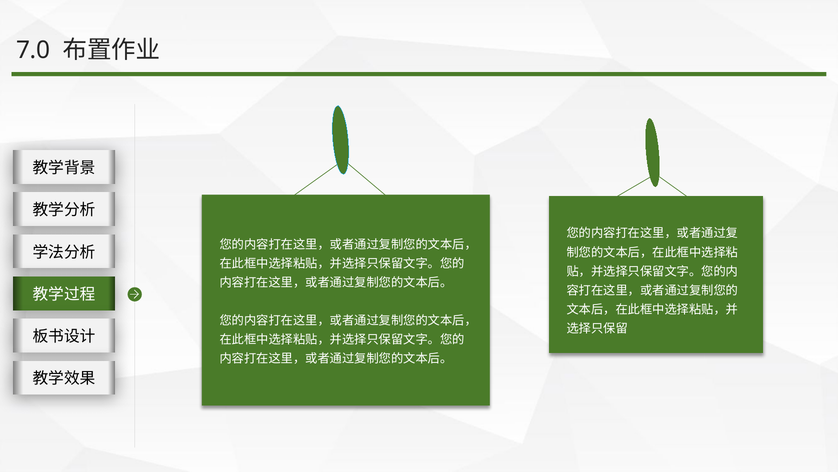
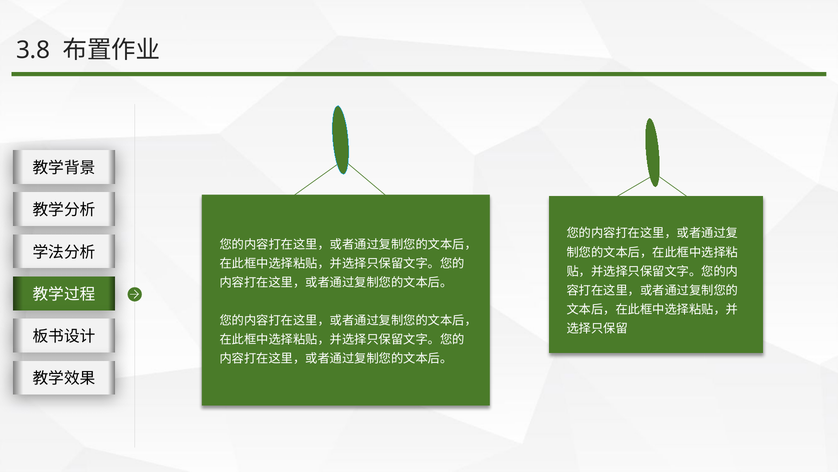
7.0: 7.0 -> 3.8 (33, 50)
